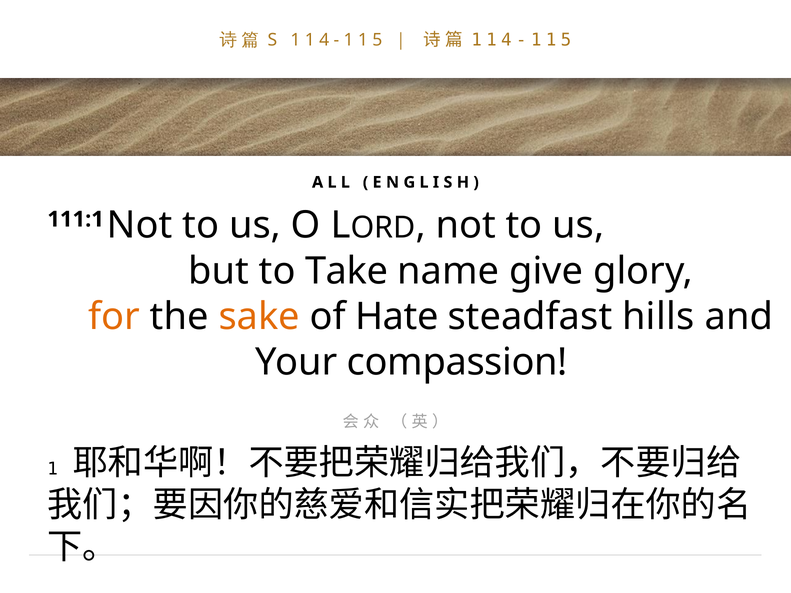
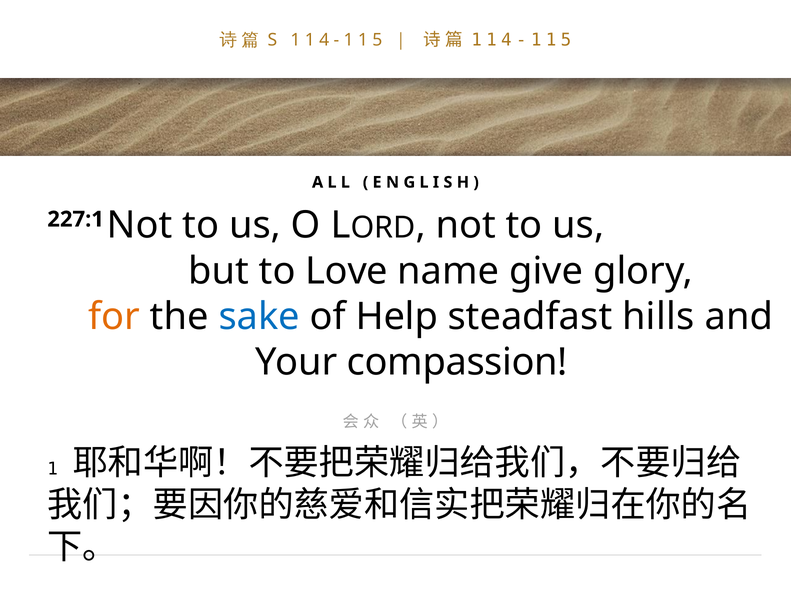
111:1: 111:1 -> 227:1 (76, 219)
Take: Take -> Love (347, 271)
sake colour: orange -> blue (259, 317)
Hate: Hate -> Help (397, 317)
